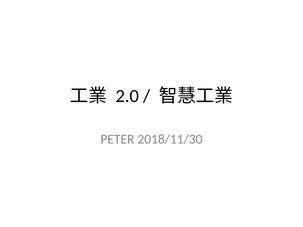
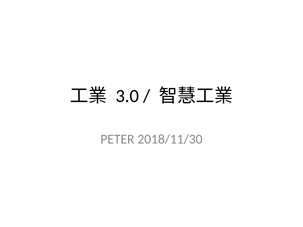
2.0: 2.0 -> 3.0 (127, 96)
